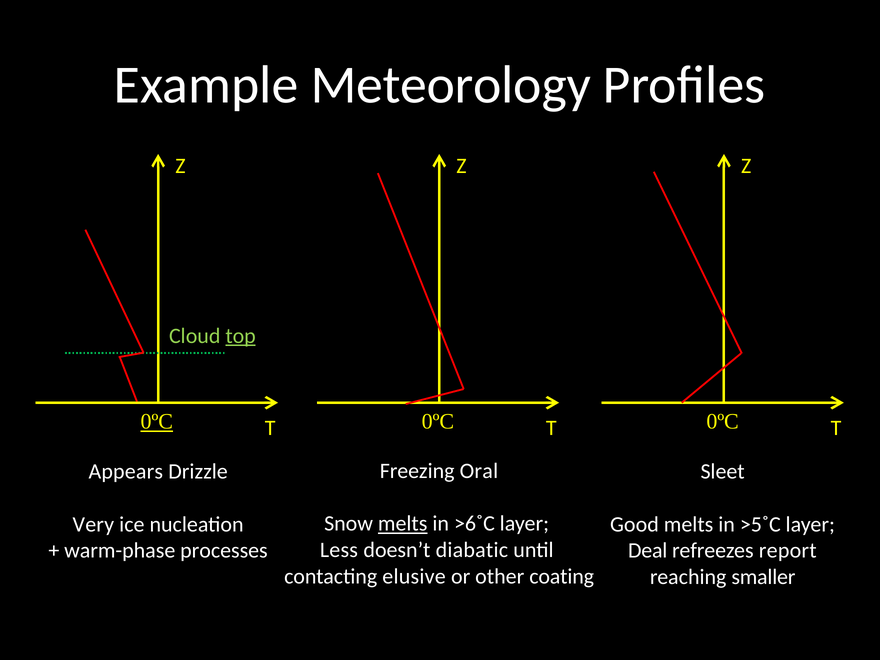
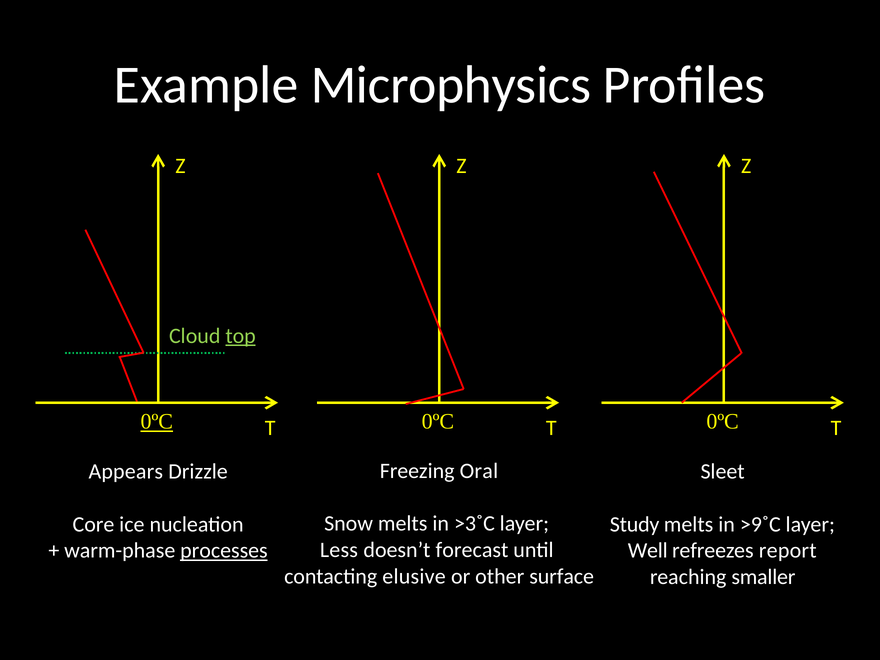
Meteorology: Meteorology -> Microphysics (451, 85)
melts underline: present -> none (403, 524)
>6˚C: >6˚C -> >3˚C (474, 524)
Very: Very -> Core (93, 524)
Good: Good -> Study (635, 524)
>5˚C: >5˚C -> >9˚C (760, 524)
diabatic: diabatic -> forecast (472, 550)
processes underline: none -> present (224, 551)
Deal: Deal -> Well (648, 551)
coating: coating -> surface (562, 577)
